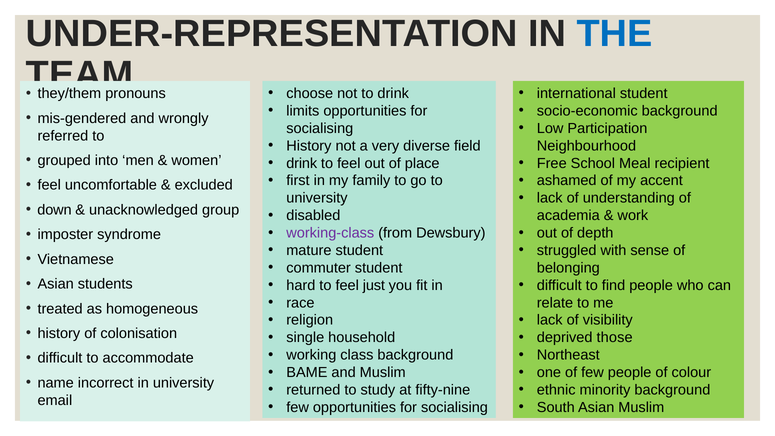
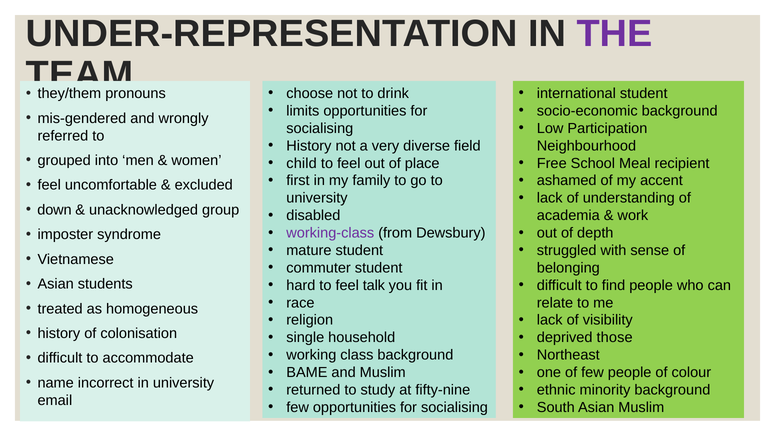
THE colour: blue -> purple (615, 34)
drink: drink -> child (302, 163)
just: just -> talk (374, 285)
